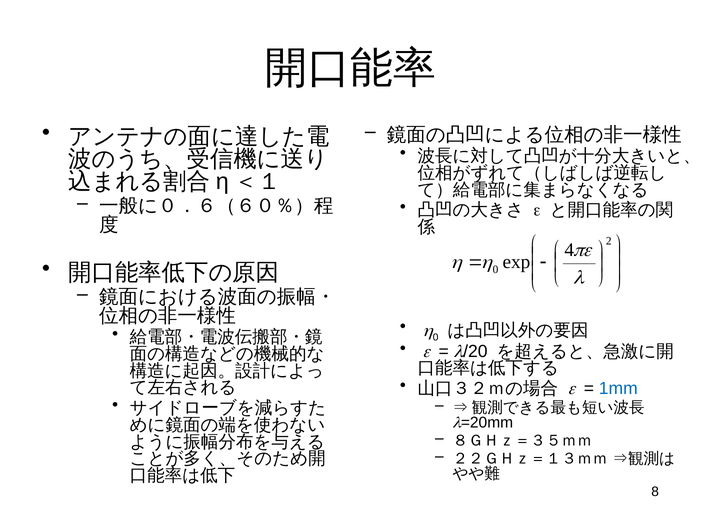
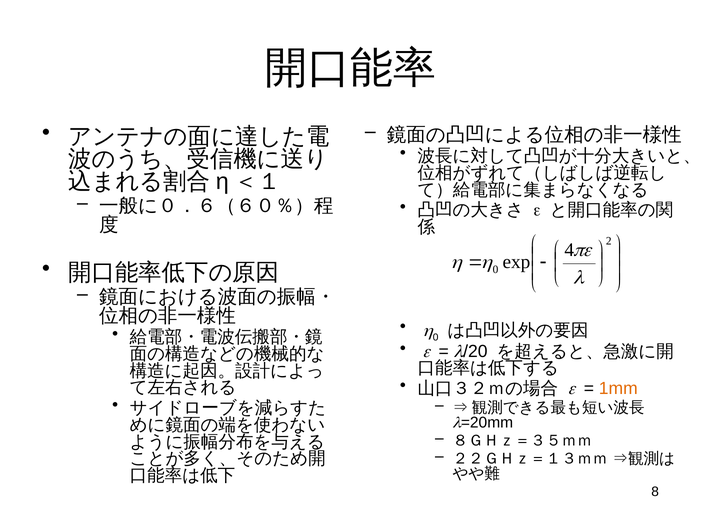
1mm colour: blue -> orange (618, 388)
